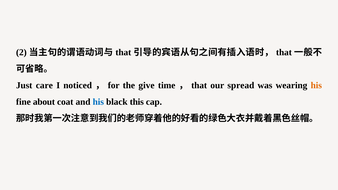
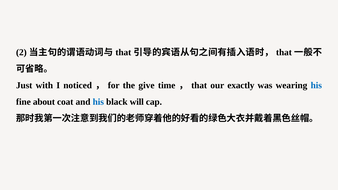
care: care -> with (44, 85)
spread: spread -> exactly (241, 85)
his colour: orange -> blue (316, 85)
this: this -> will (137, 102)
